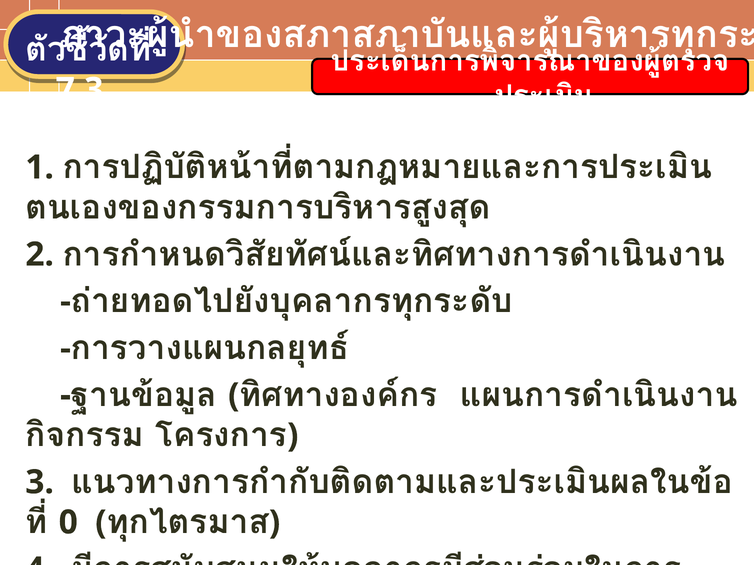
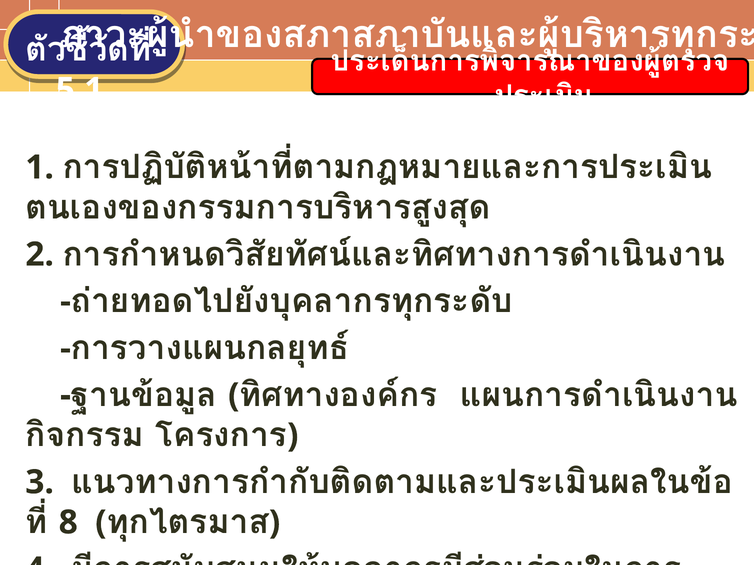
7.3: 7.3 -> 5.1 (80, 90)
0: 0 -> 8 (68, 523)
